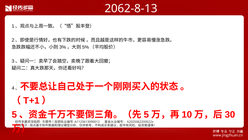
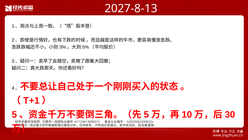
2062-8-13: 2062-8-13 -> 2027-8-13 (131, 9)
